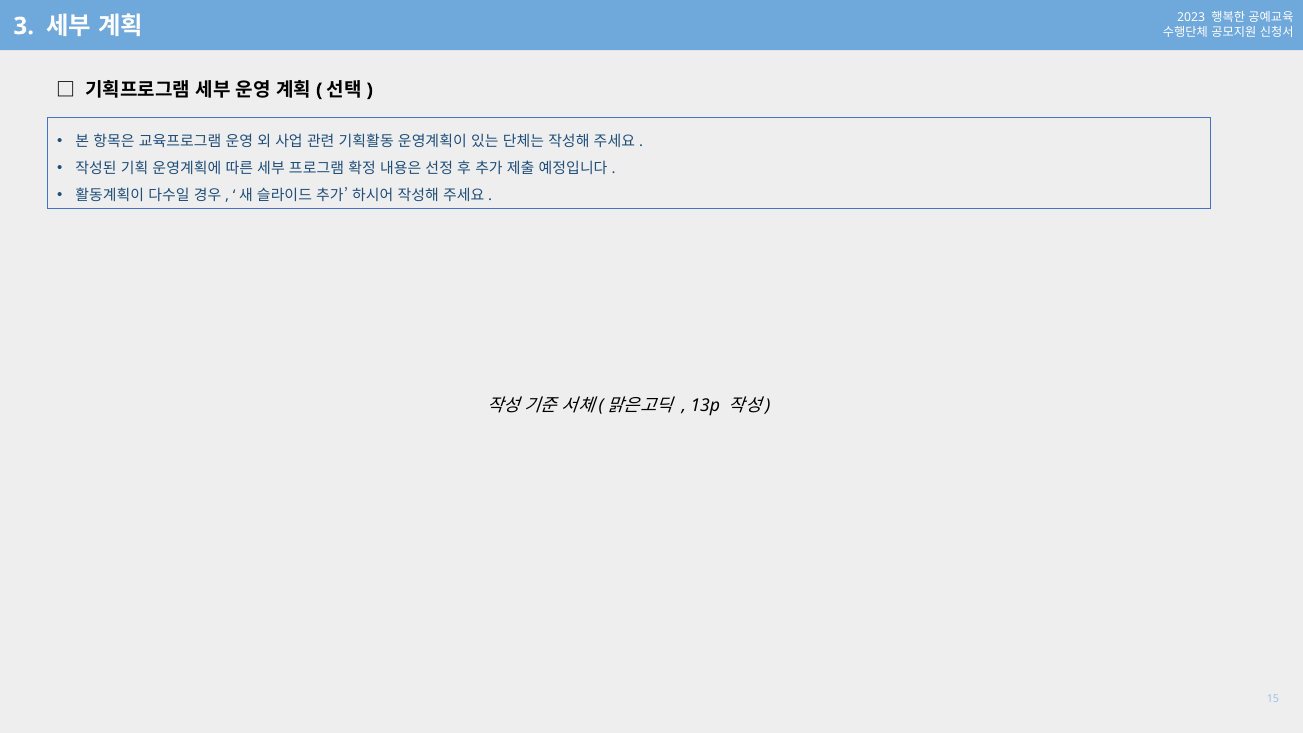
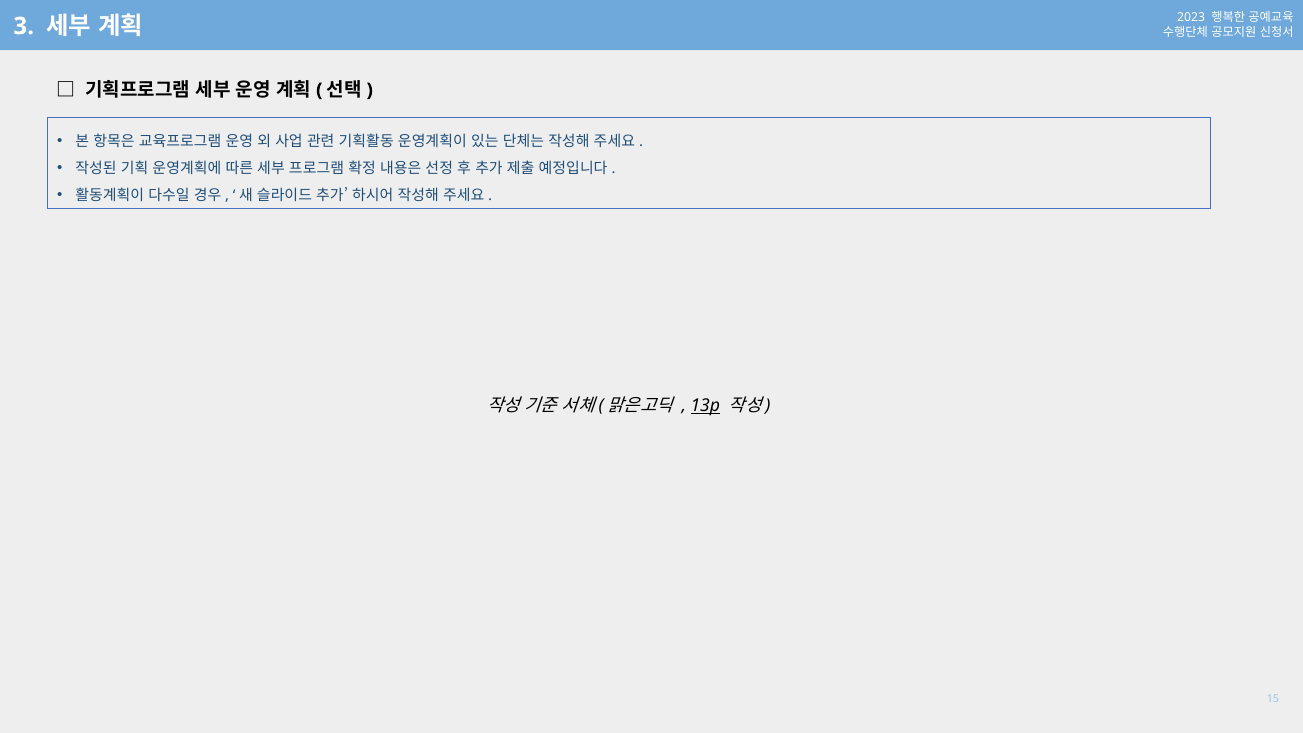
13p underline: none -> present (705, 406)
